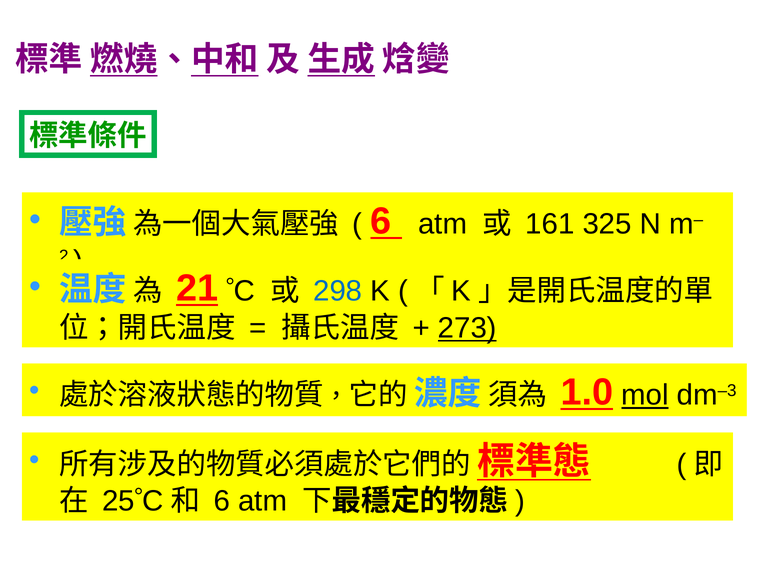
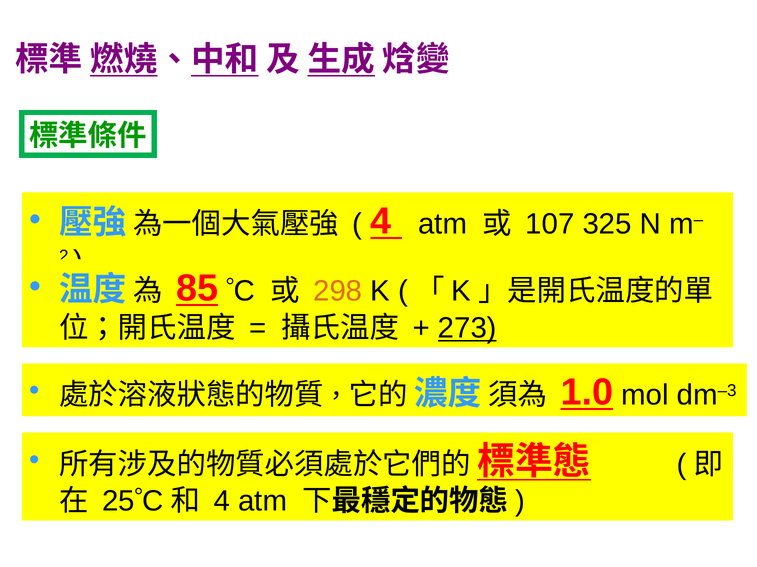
6: 6 -> 4 (381, 222)
161: 161 -> 107 (550, 224)
21: 21 -> 85 (197, 289)
298 colour: blue -> orange (338, 291)
mol underline: present -> none (645, 396)
6: 6 -> 4 (222, 502)
